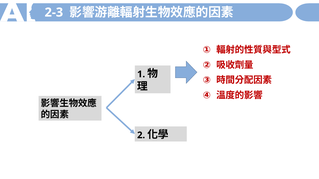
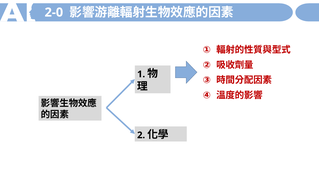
2-3: 2-3 -> 2-0 (54, 12)
